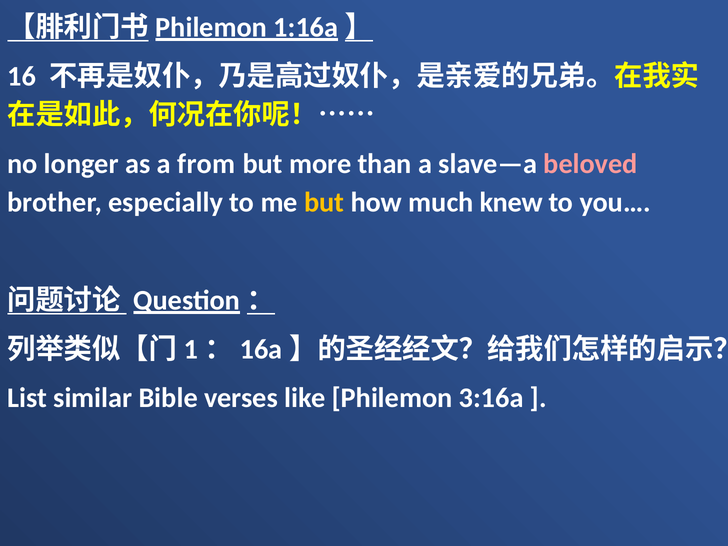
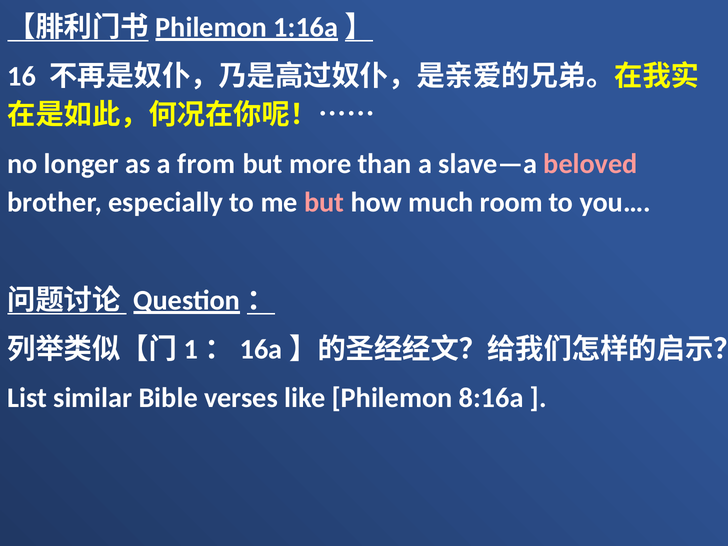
but colour: yellow -> pink (324, 203)
knew: knew -> room (511, 203)
3:16a: 3:16a -> 8:16a (491, 398)
